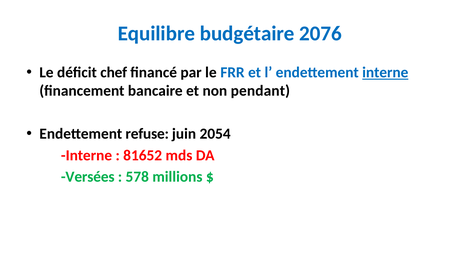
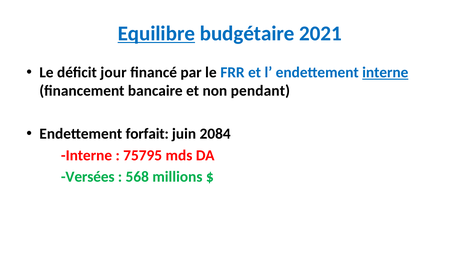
Equilibre underline: none -> present (156, 33)
2076: 2076 -> 2021 (321, 33)
chef: chef -> jour (114, 72)
refuse: refuse -> forfait (147, 134)
2054: 2054 -> 2084 (215, 134)
81652: 81652 -> 75795 (143, 155)
578: 578 -> 568 (137, 177)
